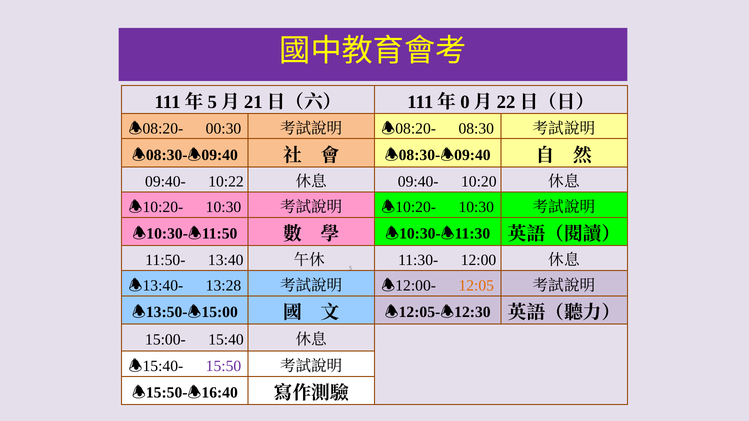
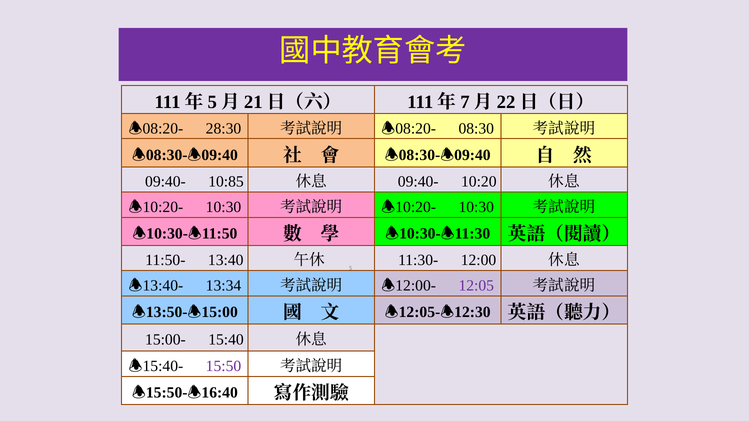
0: 0 -> 7 (465, 102)
00:30: 00:30 -> 28:30 (223, 128)
10:22: 10:22 -> 10:85 (226, 182)
13:28: 13:28 -> 13:34 (223, 286)
12:05 colour: orange -> purple (476, 286)
